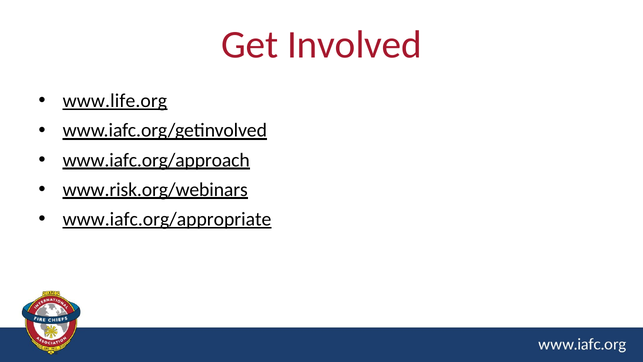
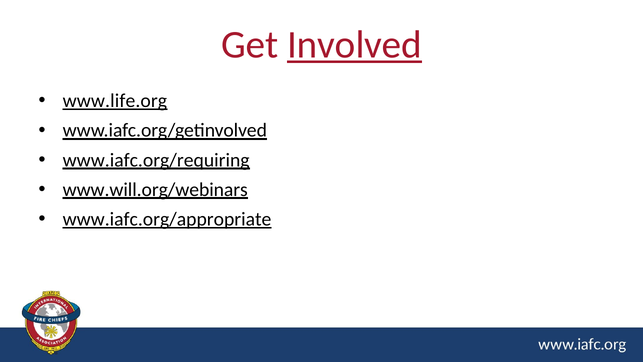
Involved underline: none -> present (355, 45)
www.iafc.org/approach: www.iafc.org/approach -> www.iafc.org/requiring (156, 160)
www.risk.org/webinars: www.risk.org/webinars -> www.will.org/webinars (155, 190)
